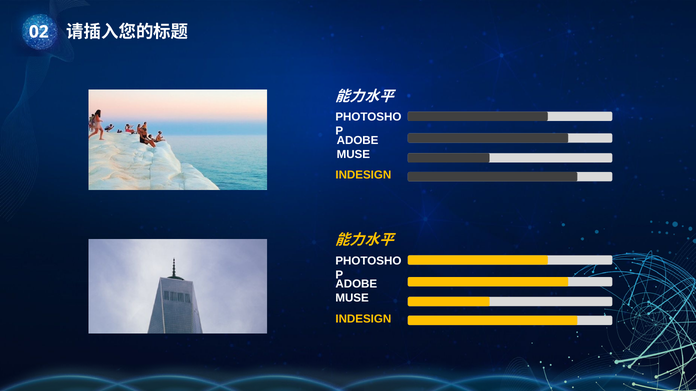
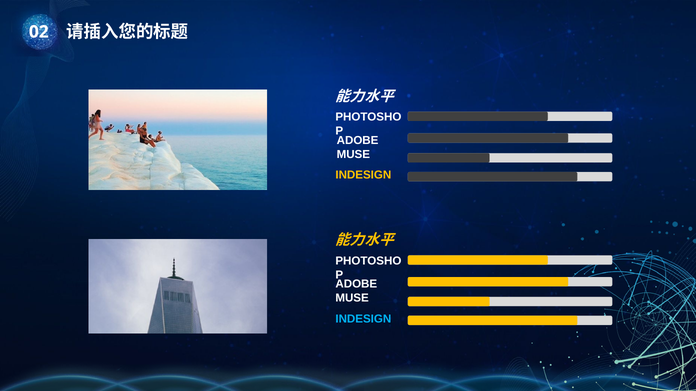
INDESIGN colour: yellow -> light blue (363, 319)
